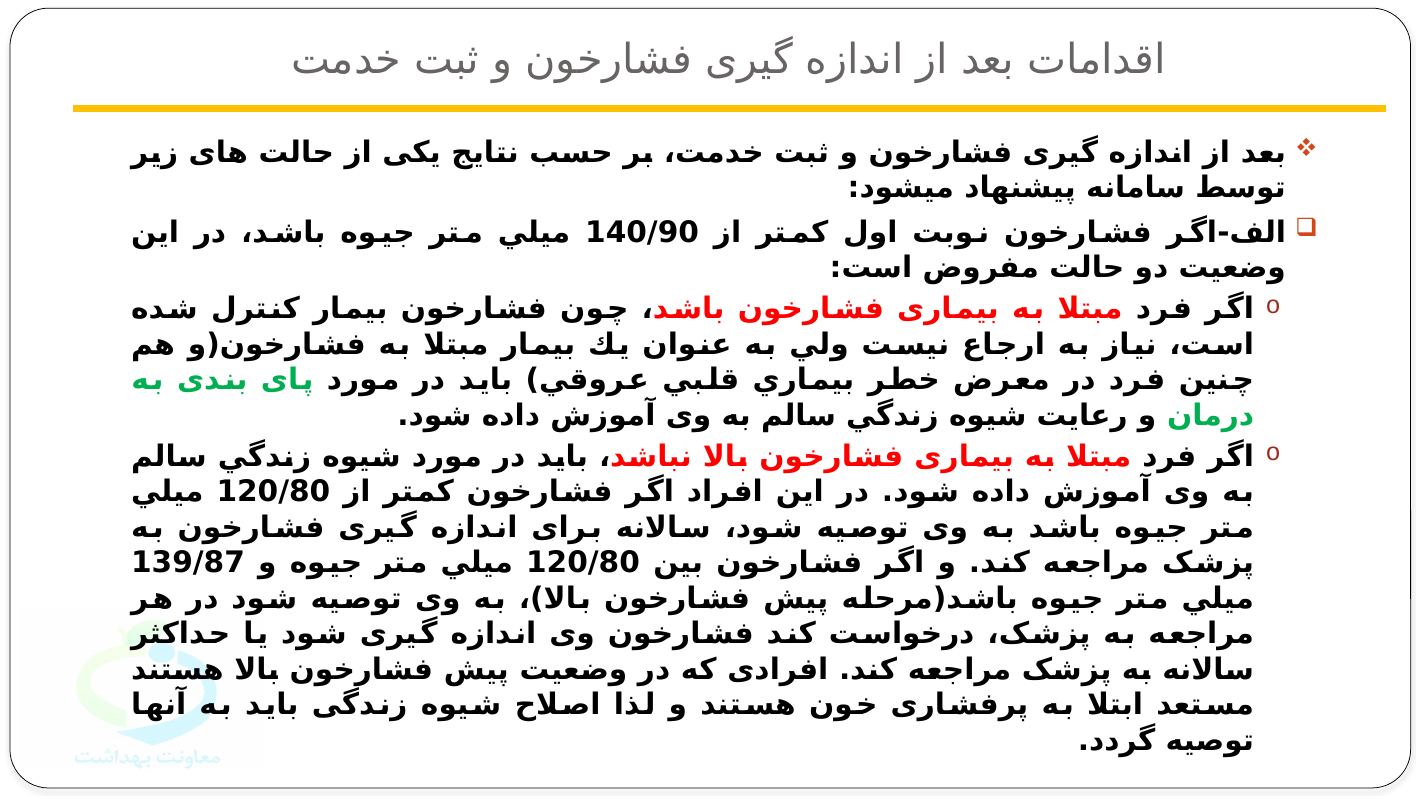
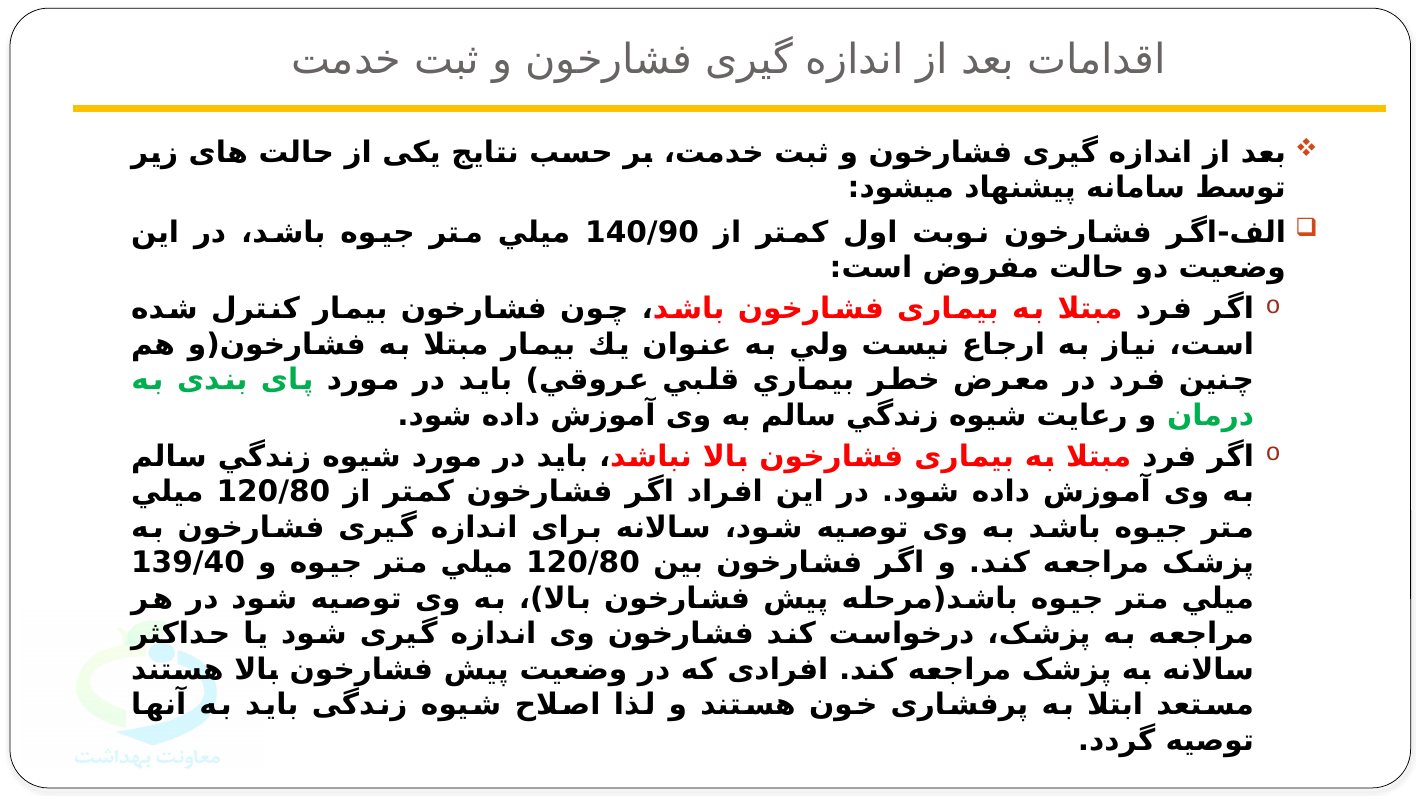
139/87: 139/87 -> 139/40 (188, 563)
